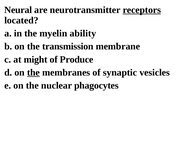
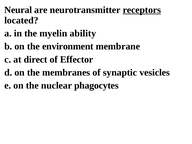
transmission: transmission -> environment (68, 46)
might: might -> direct (36, 59)
Produce: Produce -> Effector (77, 59)
the underline: present -> none (33, 72)
